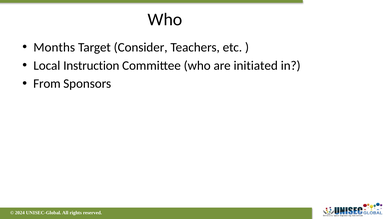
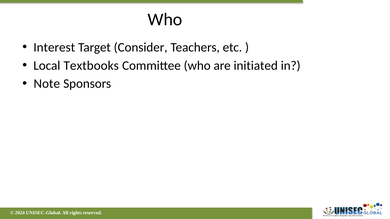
Months: Months -> Interest (54, 47)
Instruction: Instruction -> Textbooks (91, 66)
From: From -> Note (47, 84)
